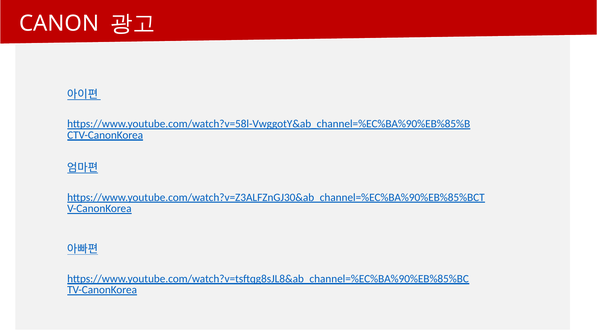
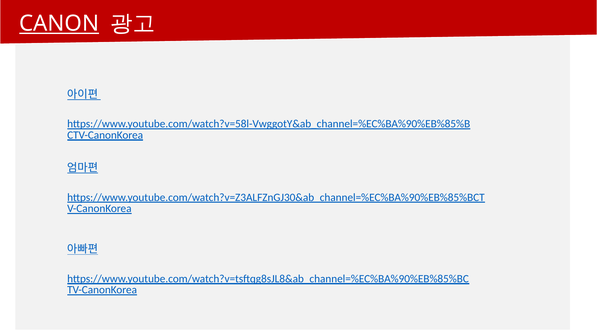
CANON underline: none -> present (59, 24)
